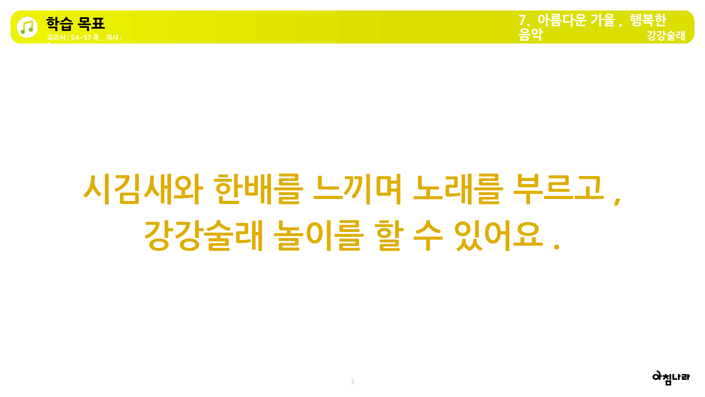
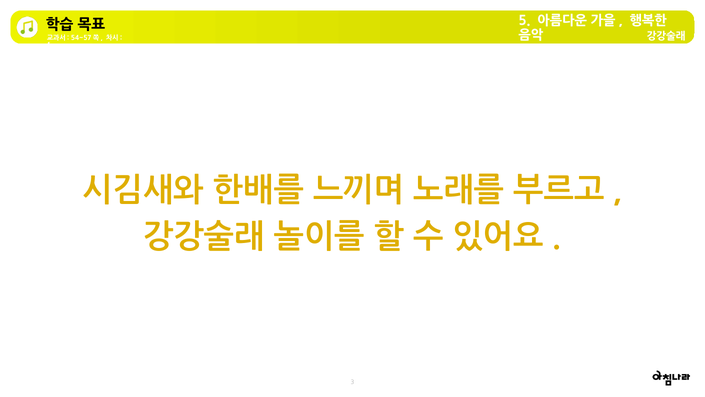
7: 7 -> 5 (524, 21)
